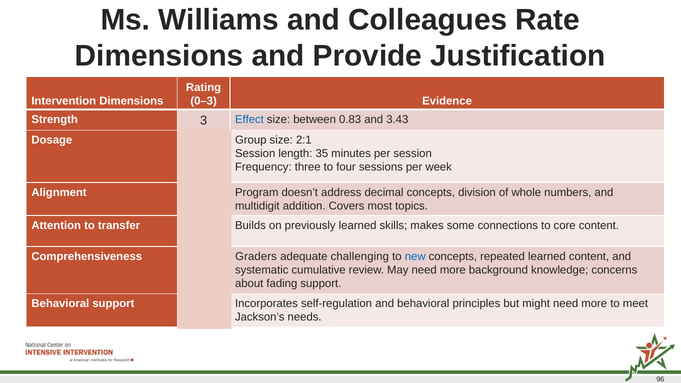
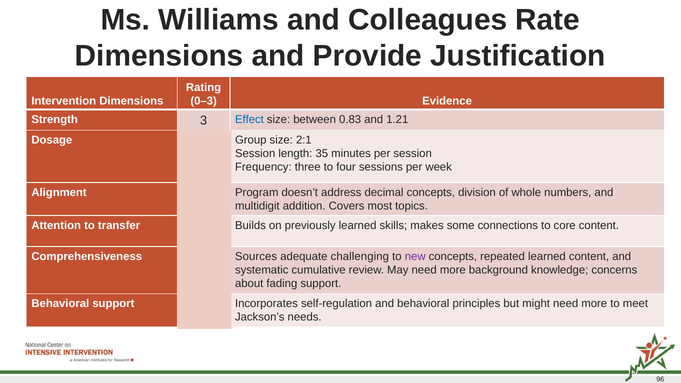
3.43: 3.43 -> 1.21 (397, 120)
Graders: Graders -> Sources (256, 256)
new colour: blue -> purple (415, 256)
